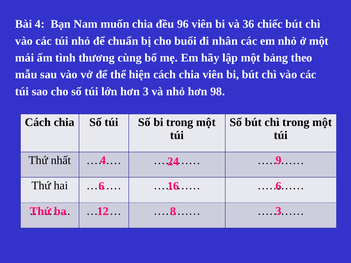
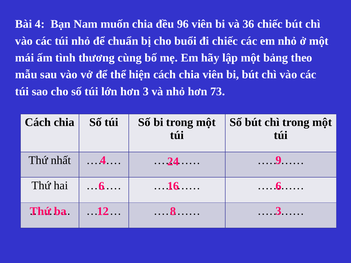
đi nhân: nhân -> chiếc (225, 41)
98: 98 -> 73 (218, 91)
